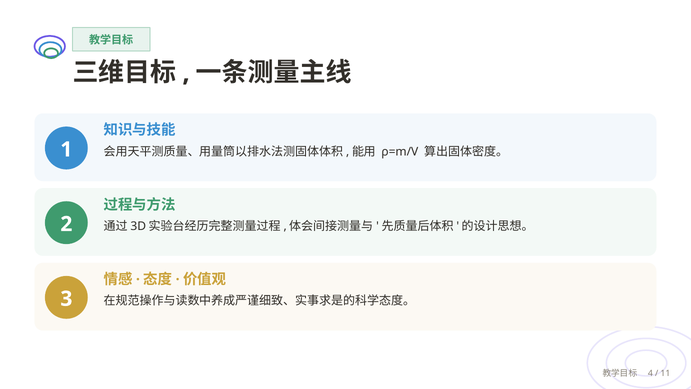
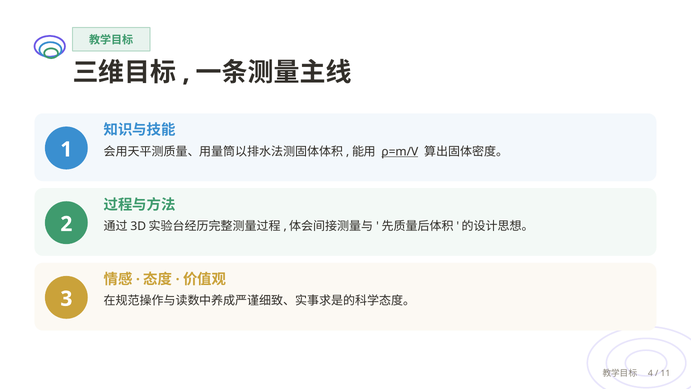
ρ=m/V underline: none -> present (400, 151)
